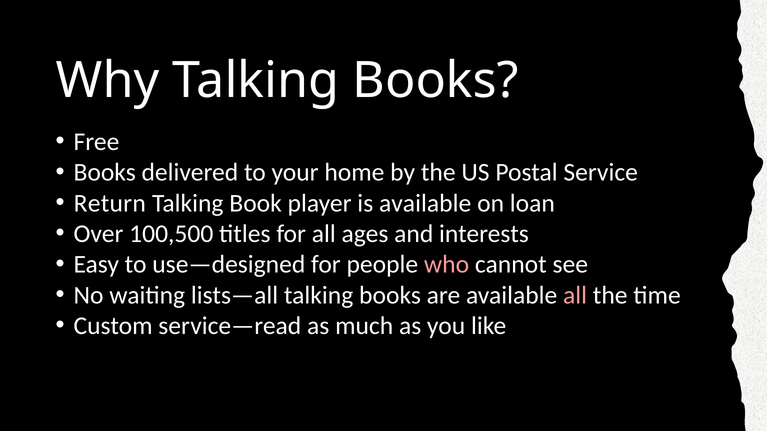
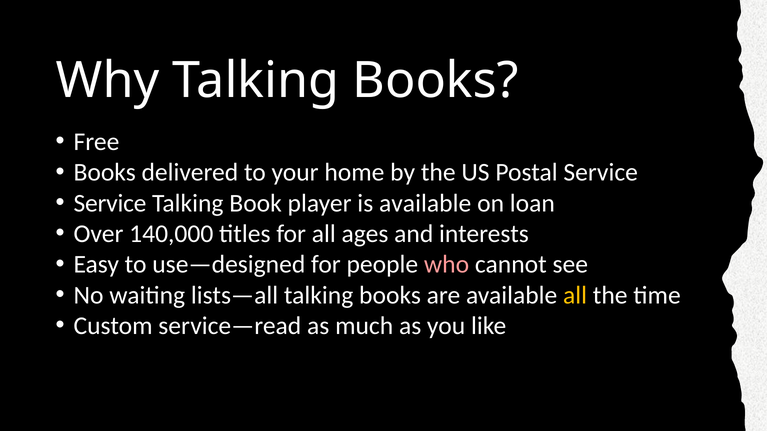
Return: Return -> Service (110, 203)
100,500: 100,500 -> 140,000 (171, 234)
all colour: pink -> yellow (575, 295)
